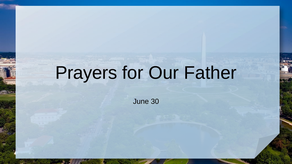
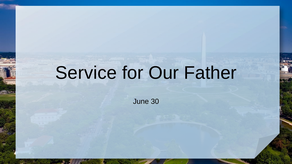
Prayers: Prayers -> Service (86, 73)
